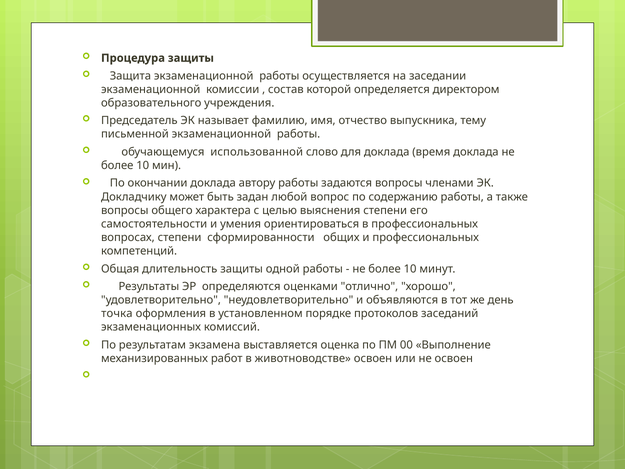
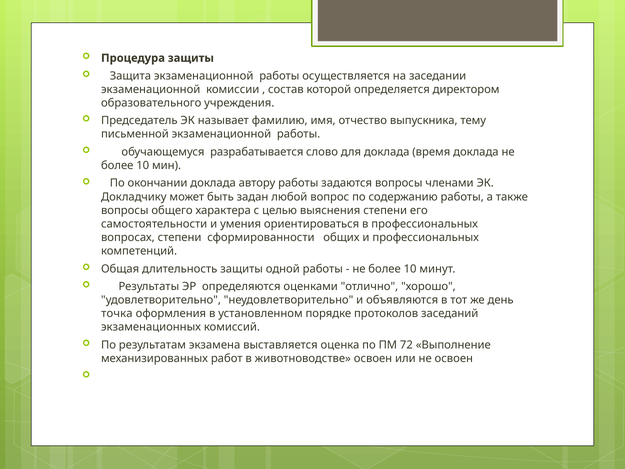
использованной: использованной -> разрабатывается (257, 152)
00: 00 -> 72 (406, 345)
